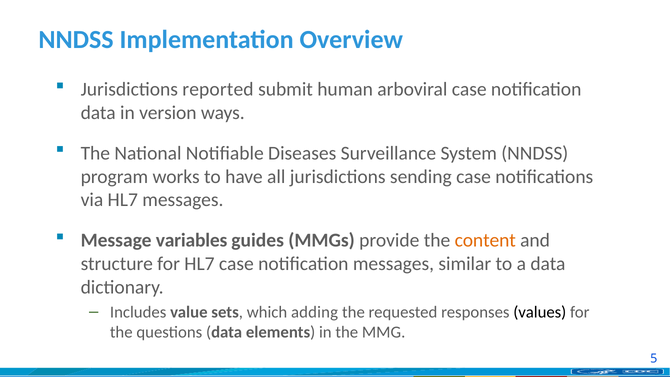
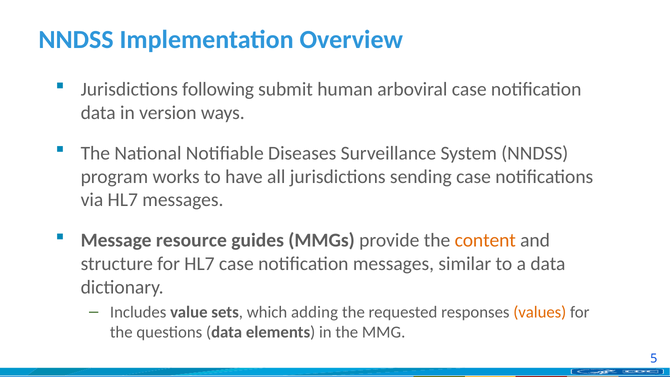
reported: reported -> following (218, 89)
variables: variables -> resource (191, 240)
values colour: black -> orange (540, 312)
